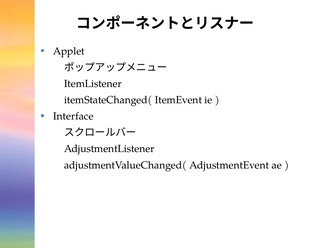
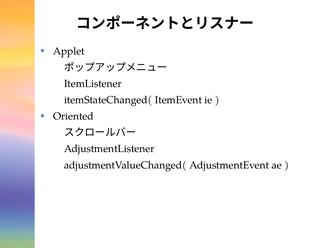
Interface: Interface -> Oriented (73, 116)
